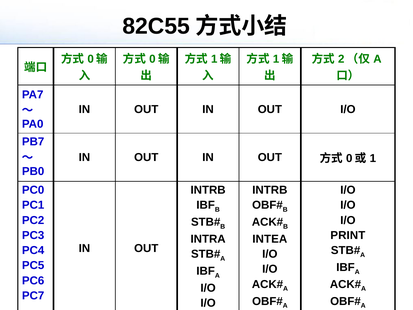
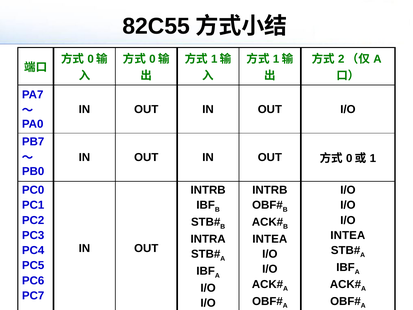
PRINT: PRINT -> INTEA (348, 235)
